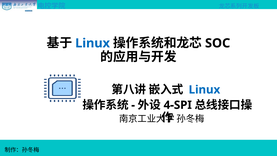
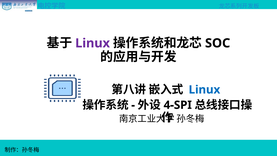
Linux colour: blue -> purple (93, 43)
